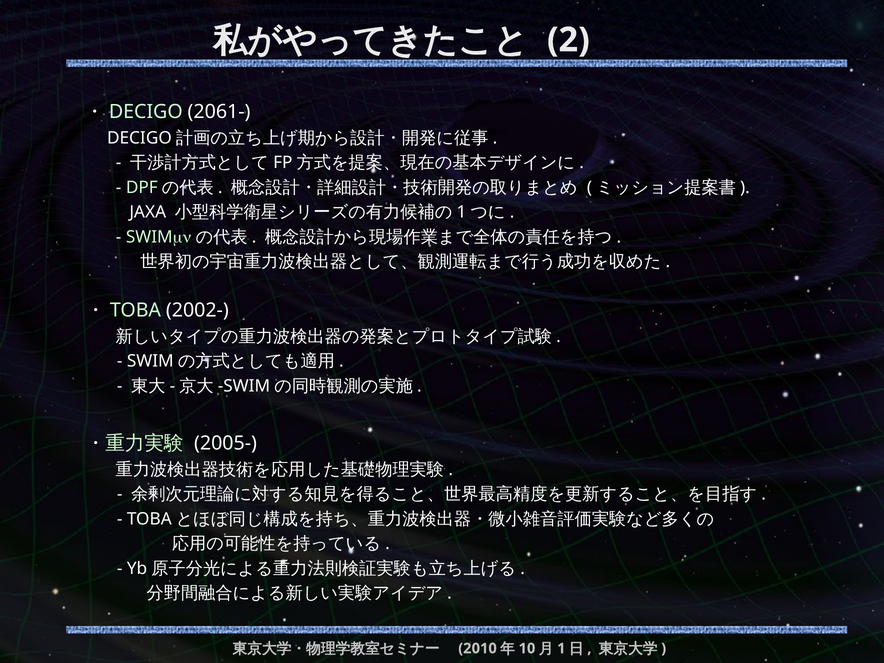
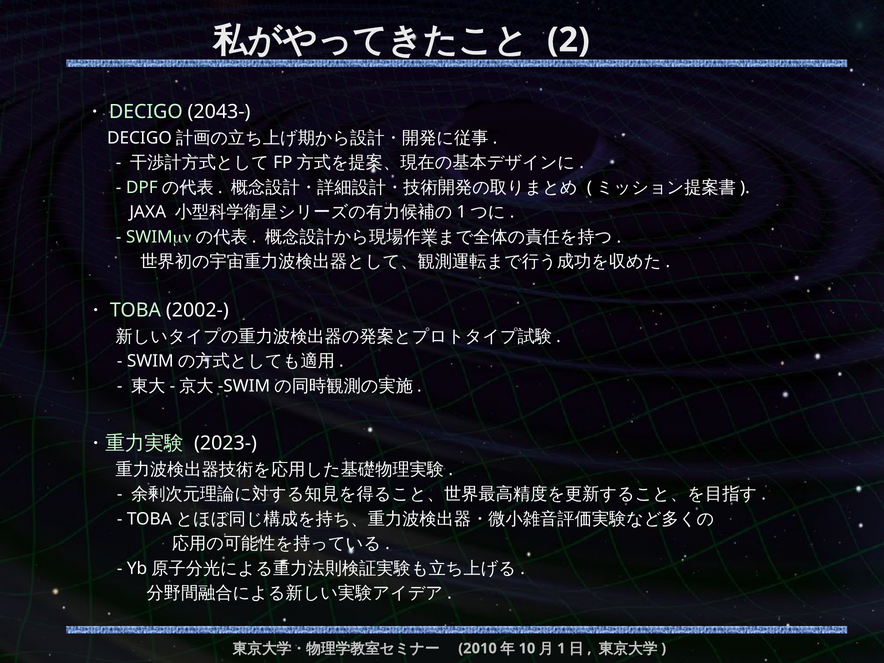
2061-: 2061- -> 2043- (219, 112)
2005-: 2005- -> 2023- (226, 443)
